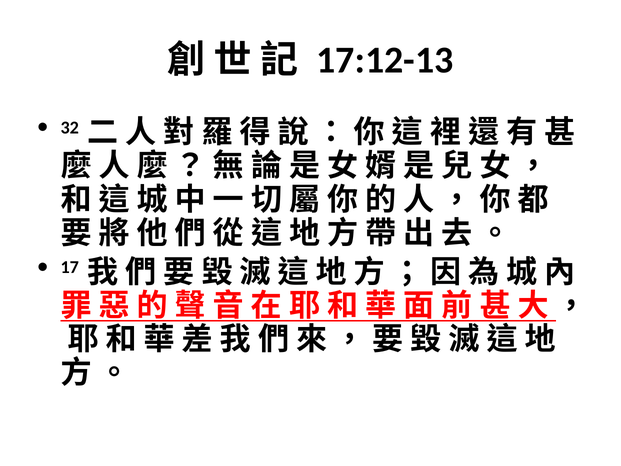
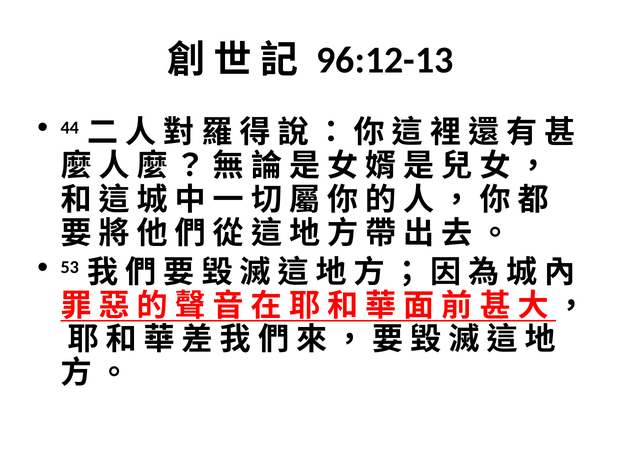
17:12-13: 17:12-13 -> 96:12-13 (385, 60)
32: 32 -> 44 (70, 128)
17: 17 -> 53 (70, 267)
